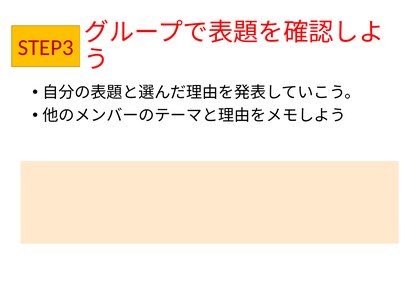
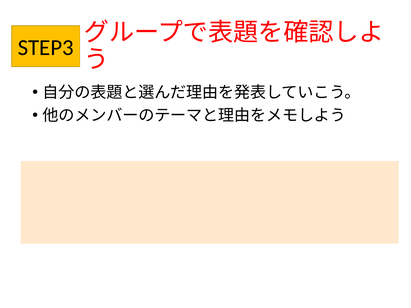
STEP3 colour: red -> black (46, 48)
